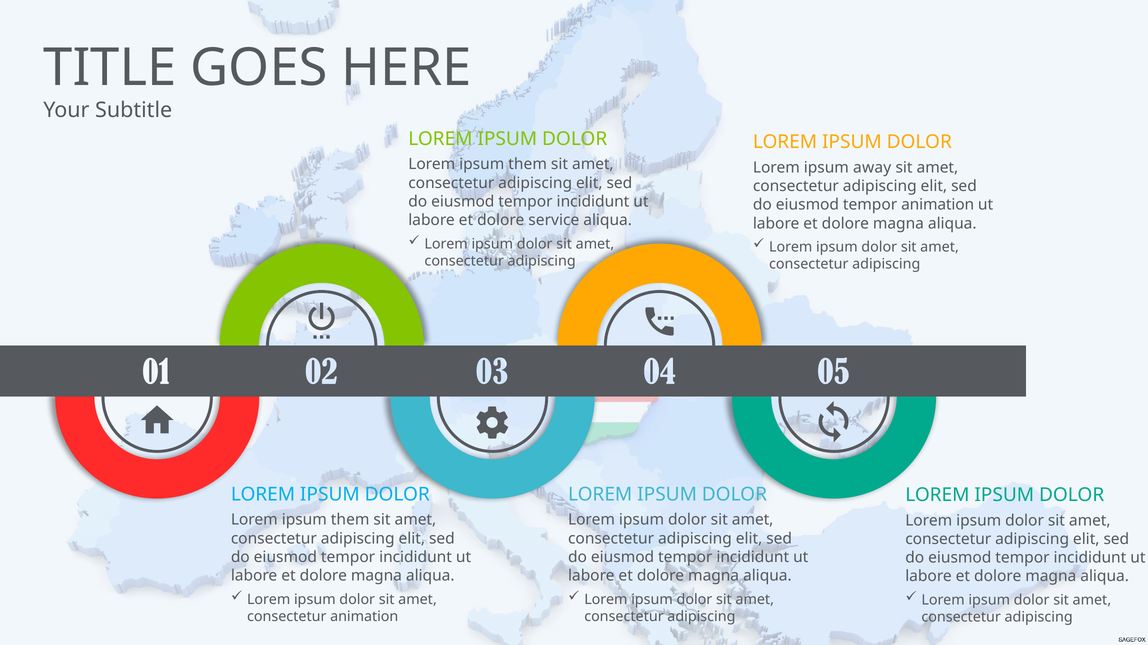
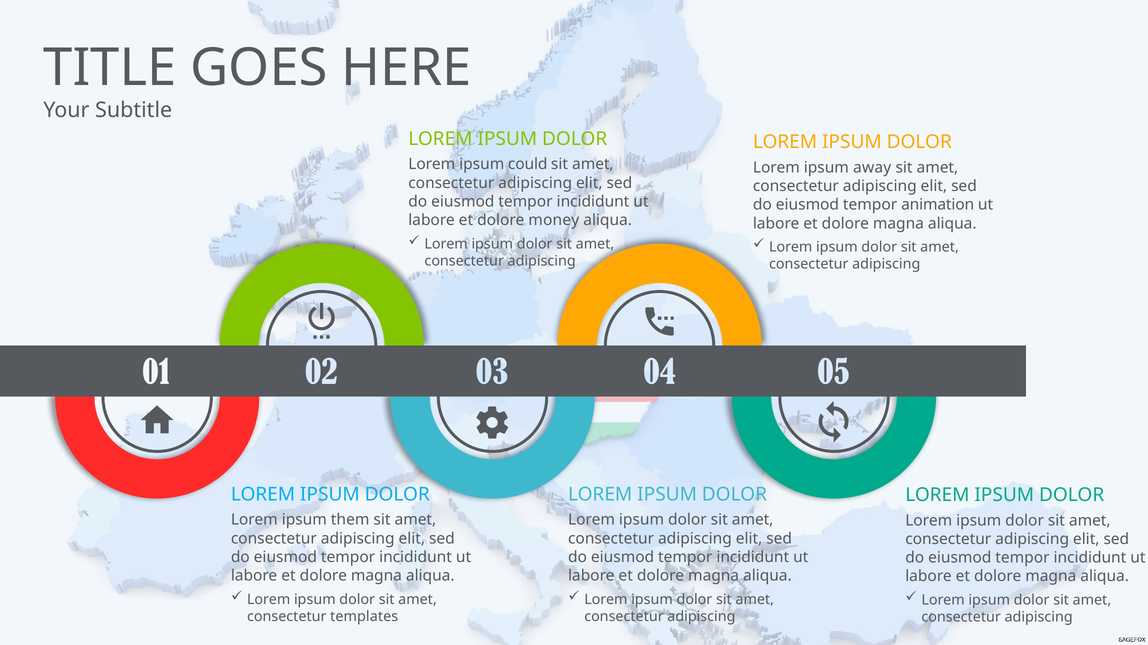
them: them -> could (528, 165)
service: service -> money (554, 221)
consectetur animation: animation -> templates (364, 617)
